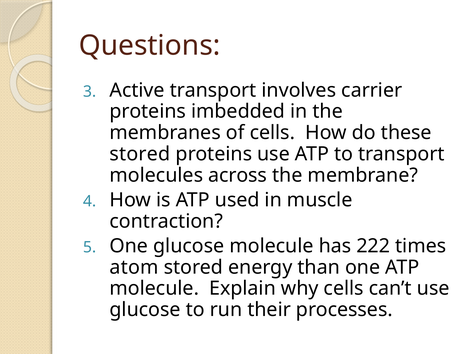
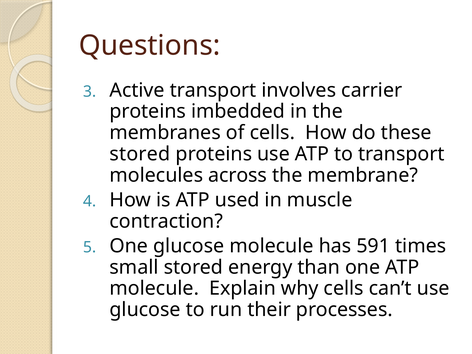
222: 222 -> 591 (373, 246)
atom: atom -> small (134, 267)
